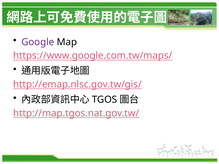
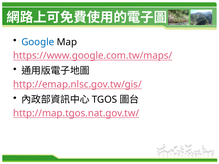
Google colour: purple -> blue (38, 42)
